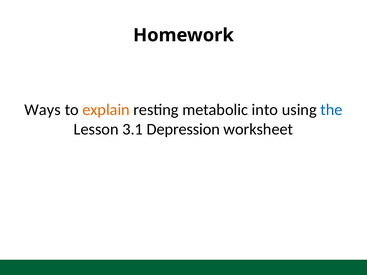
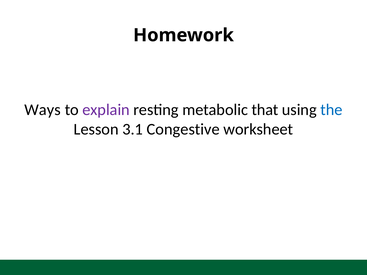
explain colour: orange -> purple (106, 110)
into: into -> that (265, 110)
Depression: Depression -> Congestive (183, 129)
